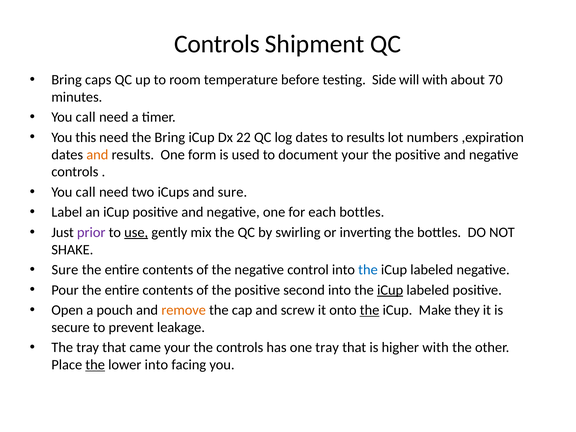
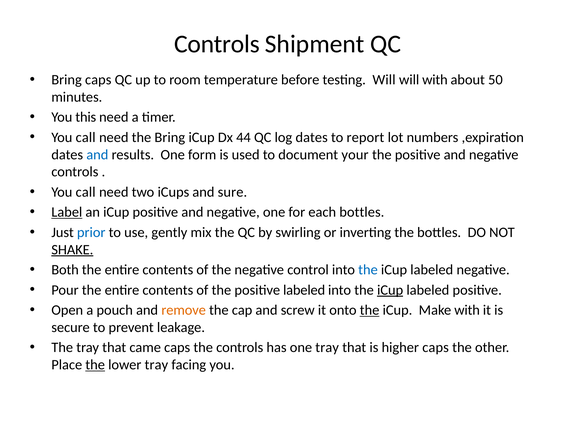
testing Side: Side -> Will (384, 80)
70: 70 -> 50 (495, 80)
call: call -> this (86, 117)
this: this -> call (86, 137)
22: 22 -> 44 (243, 137)
to results: results -> report (365, 137)
and colour: orange -> blue (97, 155)
Label underline: none -> present (67, 212)
prior colour: purple -> blue (91, 232)
use underline: present -> none (136, 232)
SHAKE underline: none -> present (72, 250)
Sure: Sure -> Both (65, 270)
positive second: second -> labeled (304, 290)
Make they: they -> with (467, 310)
came your: your -> caps (177, 348)
higher with: with -> caps (436, 348)
lower into: into -> tray (156, 365)
